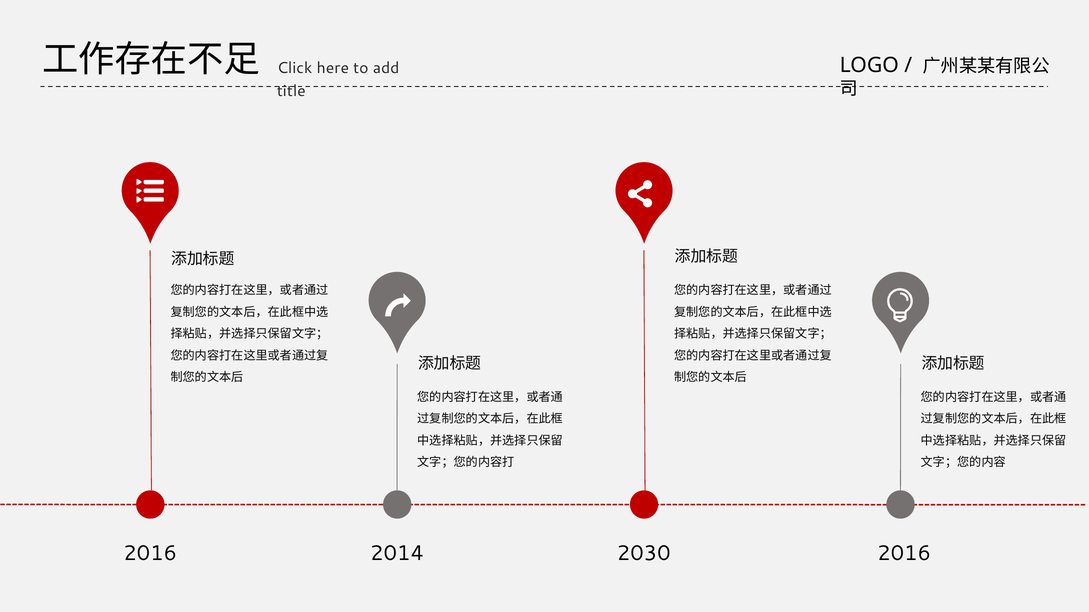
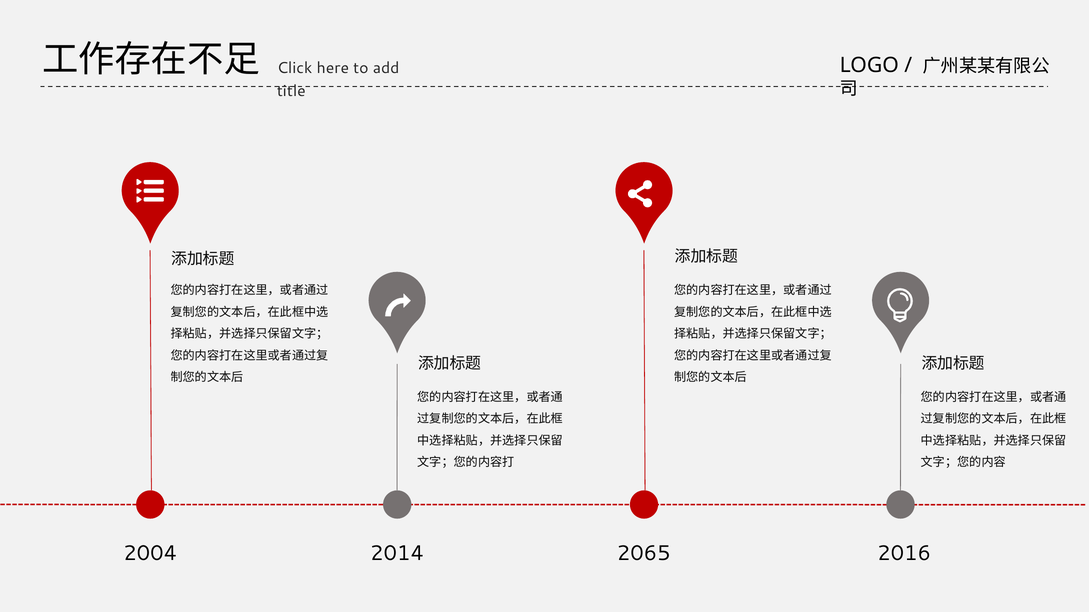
2016: 2016 -> 2004 (150, 554)
2030: 2030 -> 2065 (644, 554)
